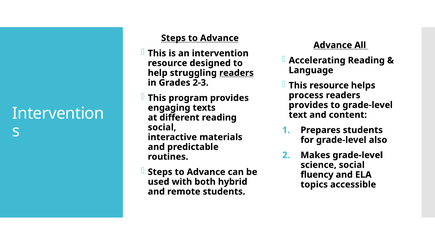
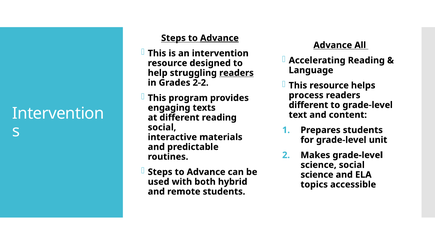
Advance underline: none -> present (219, 38)
2-3: 2-3 -> 2-2 (201, 83)
provides: provides -> different (308, 105)
also: also -> unit (378, 140)
fluency: fluency -> science (317, 174)
